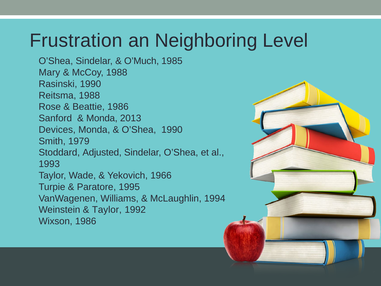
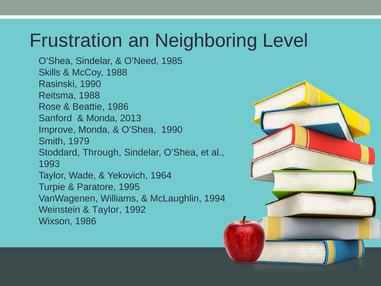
O’Much: O’Much -> O’Need (142, 61)
Mary: Mary -> Skills (50, 72)
Devices: Devices -> Improve (57, 130)
Adjusted: Adjusted -> Through (102, 152)
1966: 1966 -> 1964 (161, 175)
